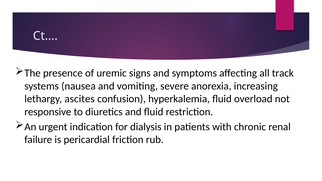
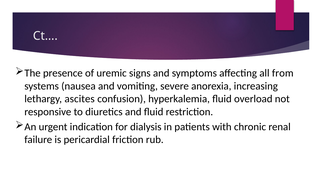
track: track -> from (283, 73)
